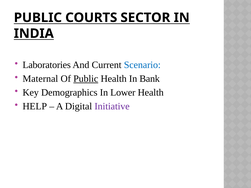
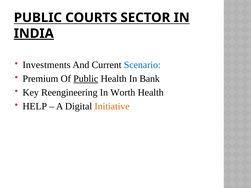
INDIA underline: none -> present (34, 34)
Laboratories: Laboratories -> Investments (47, 65)
Maternal: Maternal -> Premium (40, 79)
Demographics: Demographics -> Reengineering (69, 93)
Lower: Lower -> Worth (123, 93)
Initiative colour: purple -> orange (112, 106)
